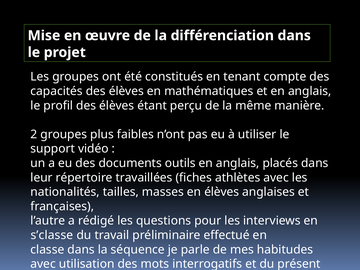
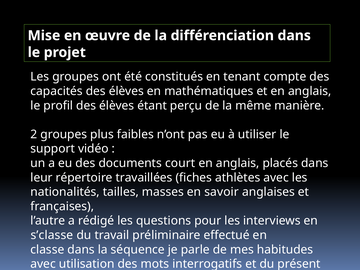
outils: outils -> court (180, 163)
en élèves: élèves -> savoir (222, 192)
